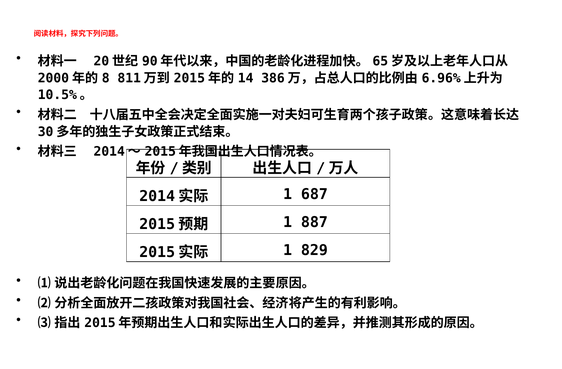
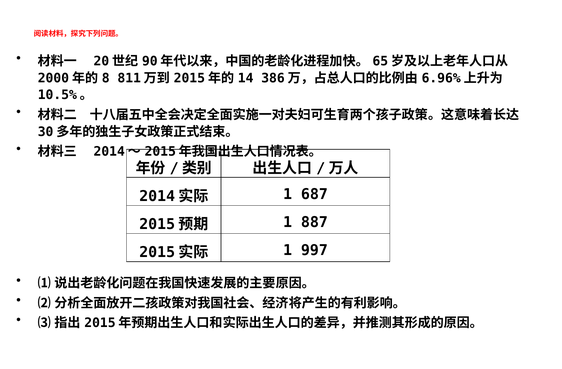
829: 829 -> 997 (314, 250)
